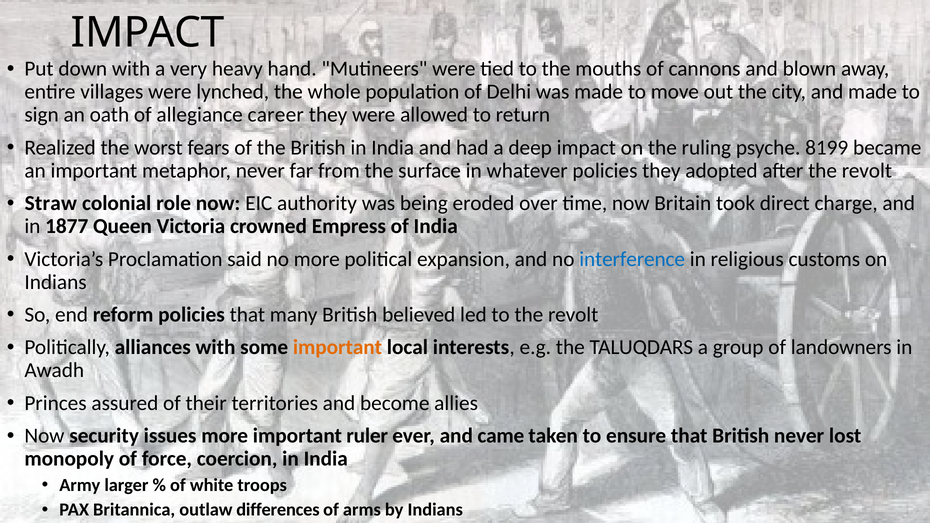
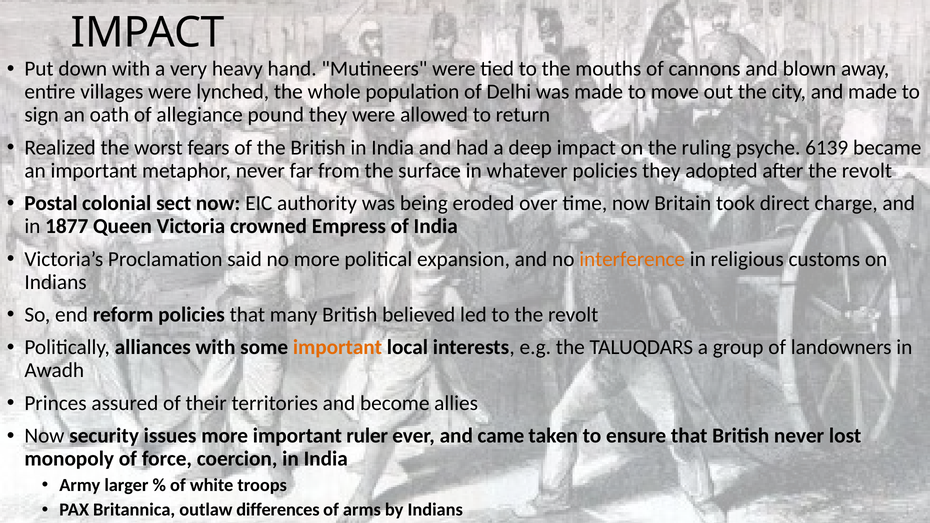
career: career -> pound (276, 115)
8199: 8199 -> 6139 (827, 148)
Straw: Straw -> Postal (51, 203)
role: role -> sect (174, 203)
interference colour: blue -> orange (632, 259)
